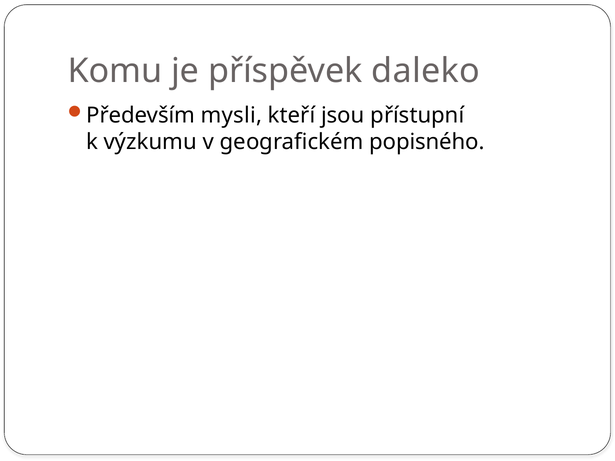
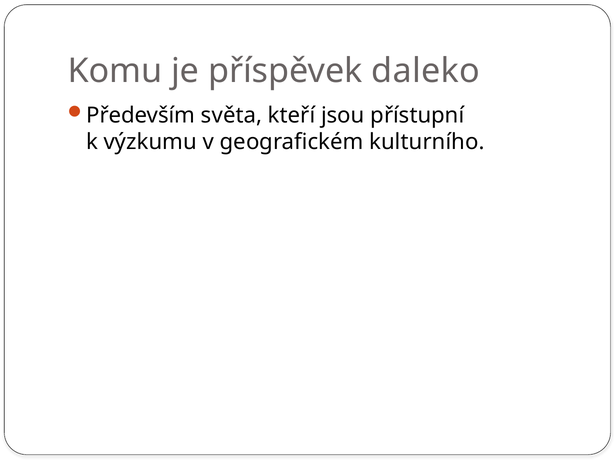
mysli: mysli -> světa (232, 115)
popisného: popisného -> kulturního (427, 142)
